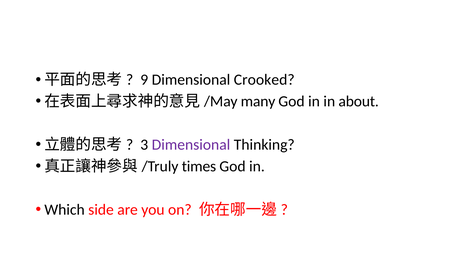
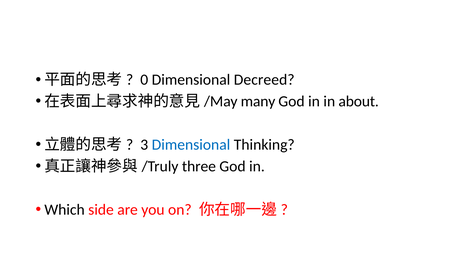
9: 9 -> 0 (144, 80)
Crooked: Crooked -> Decreed (264, 80)
Dimensional colour: purple -> blue (191, 145)
times: times -> three (199, 167)
